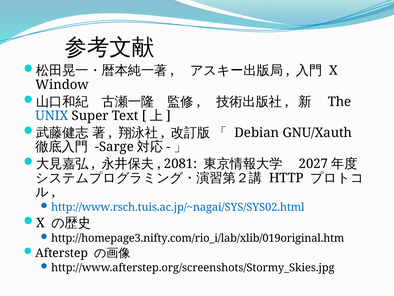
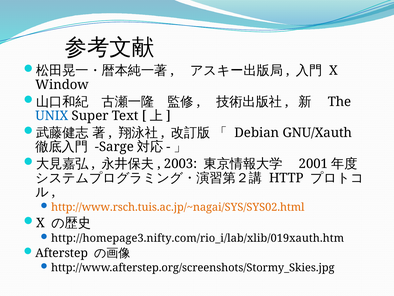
2081: 2081 -> 2003 (181, 163)
2027: 2027 -> 2001 (313, 163)
http://www.rsch.tuis.ac.jp/~nagai/SYS/SYS02.html colour: blue -> orange (178, 207)
http://homepage3.nifty.com/rio_i/lab/xlib/019original.htm: http://homepage3.nifty.com/rio_i/lab/xlib/019original.htm -> http://homepage3.nifty.com/rio_i/lab/xlib/019xauth.htm (198, 238)
